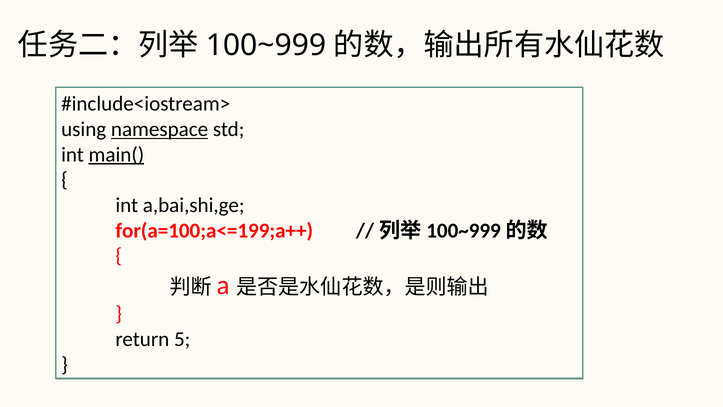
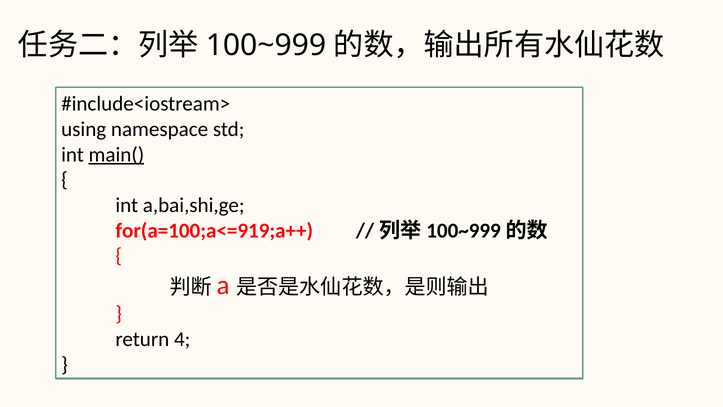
namespace underline: present -> none (160, 129)
for(a=100;a<=199;a++: for(a=100;a<=199;a++ -> for(a=100;a<=919;a++ (214, 230)
5: 5 -> 4 (182, 339)
